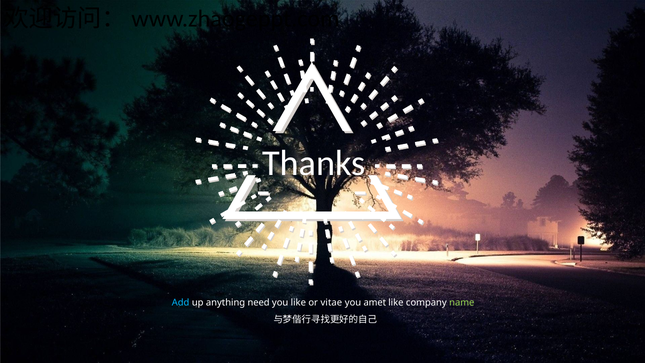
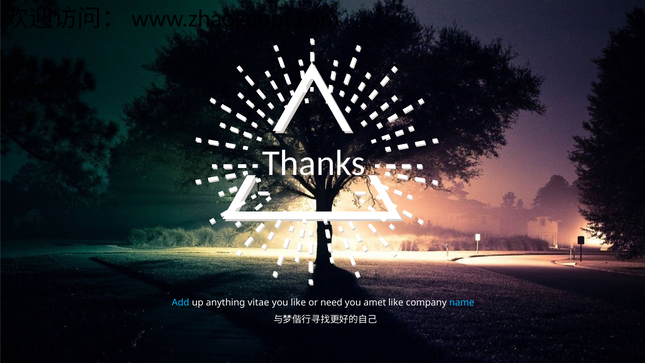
need: need -> vitae (258, 302)
vitae: vitae -> need (331, 302)
name colour: light green -> light blue (462, 302)
